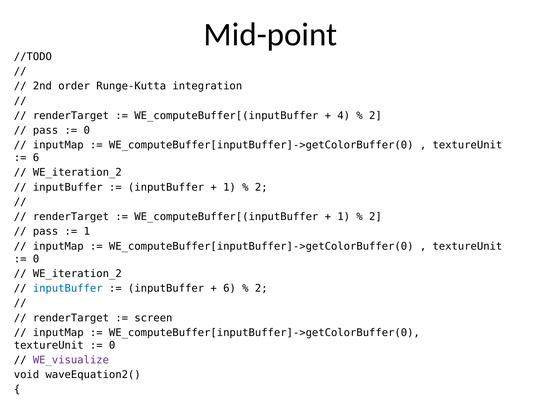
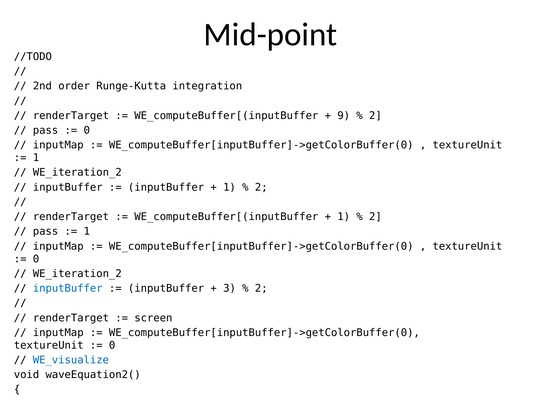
4: 4 -> 9 (344, 116)
6: 6 -> 1 (36, 158)
6: 6 -> 3 (230, 288)
WE_visualize colour: purple -> blue (71, 360)
